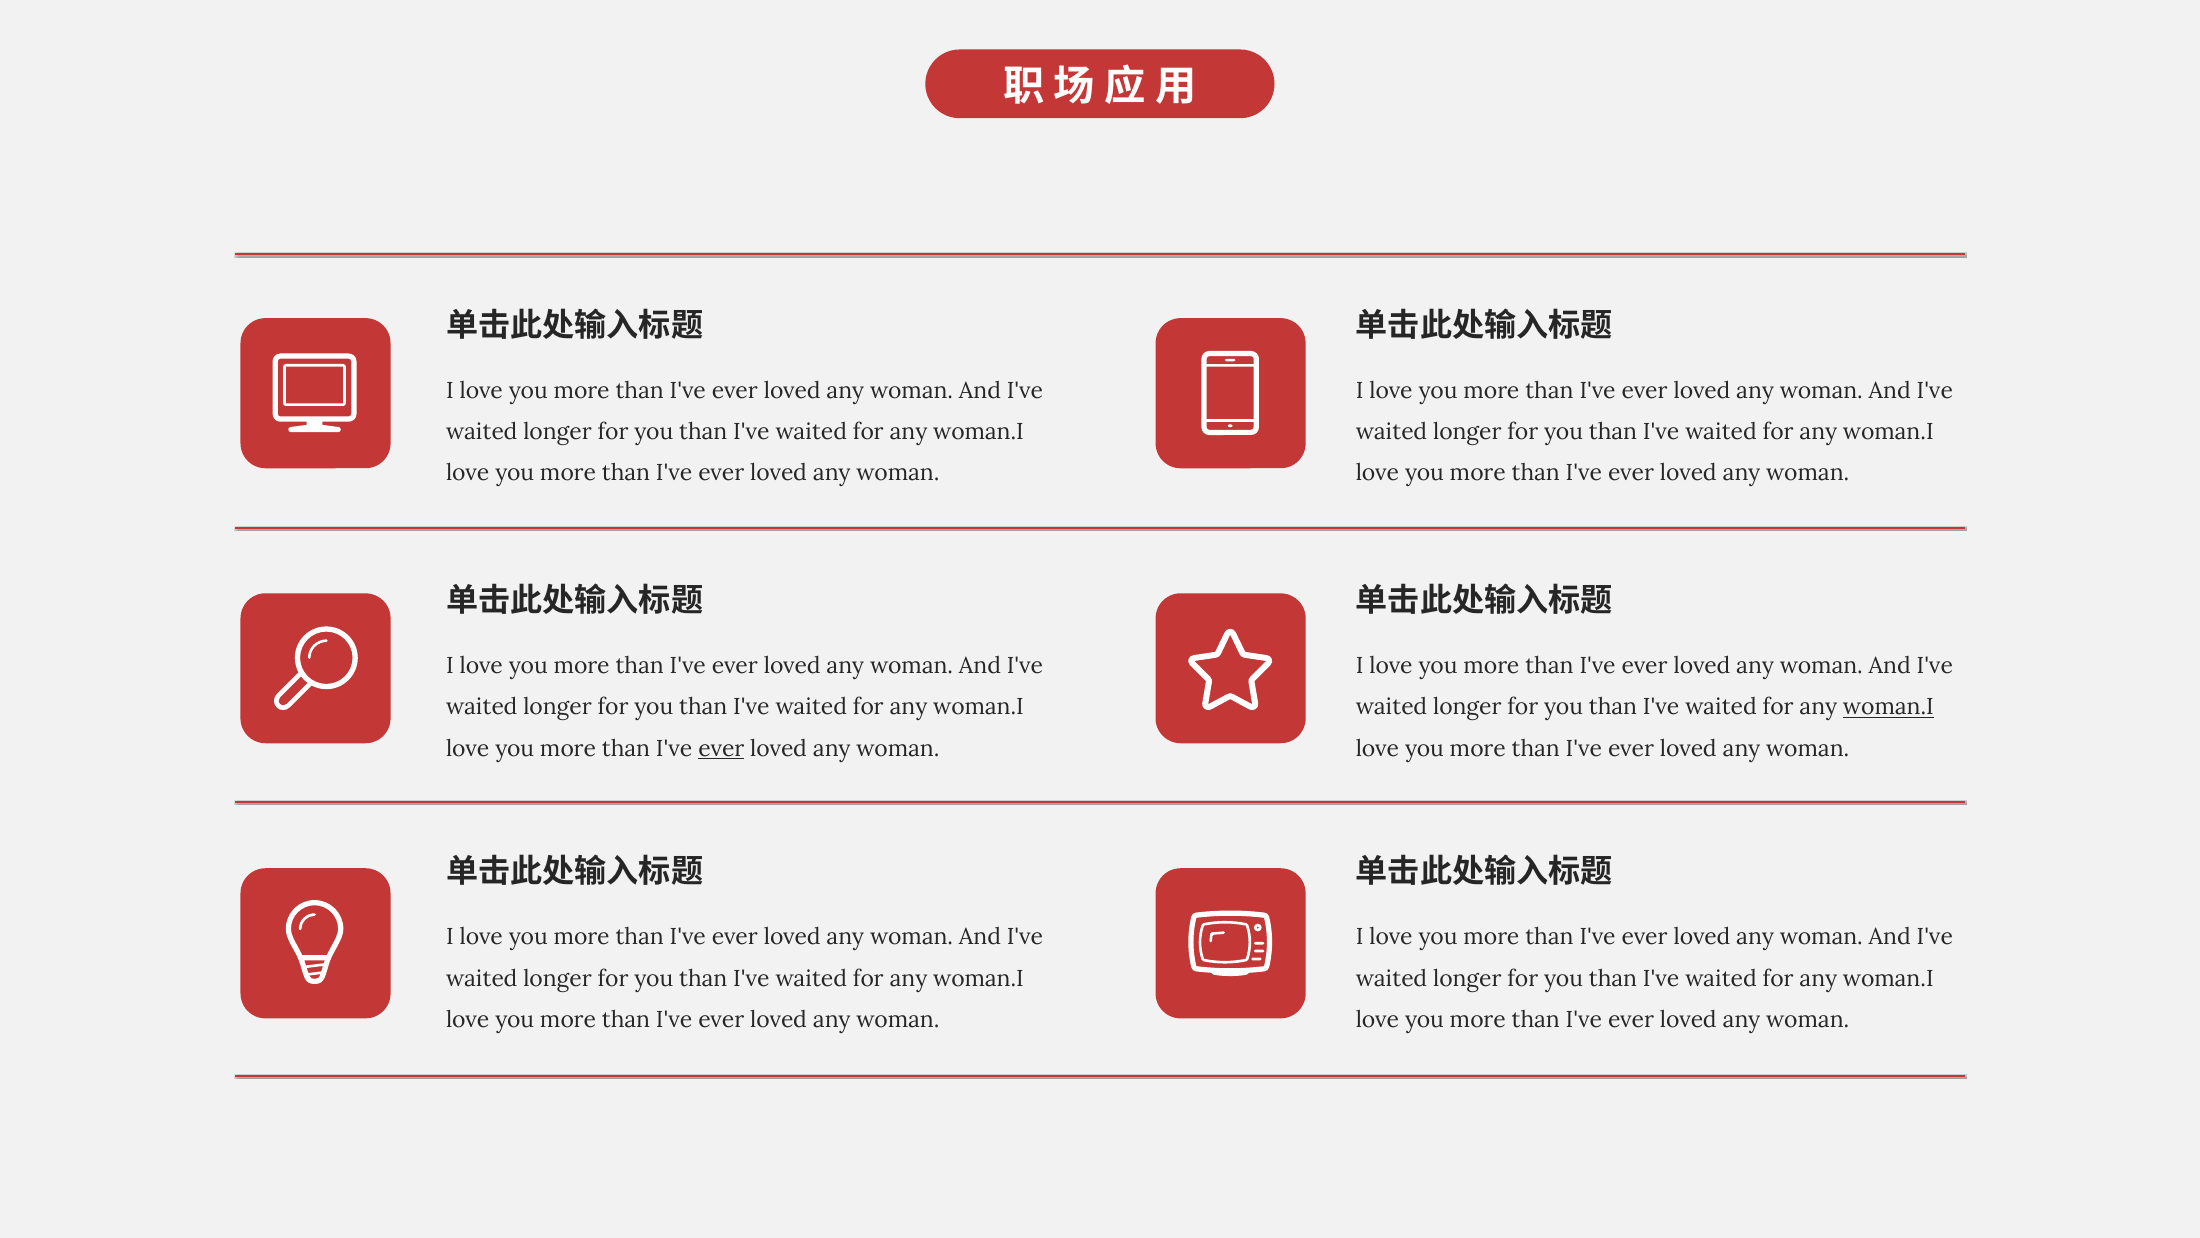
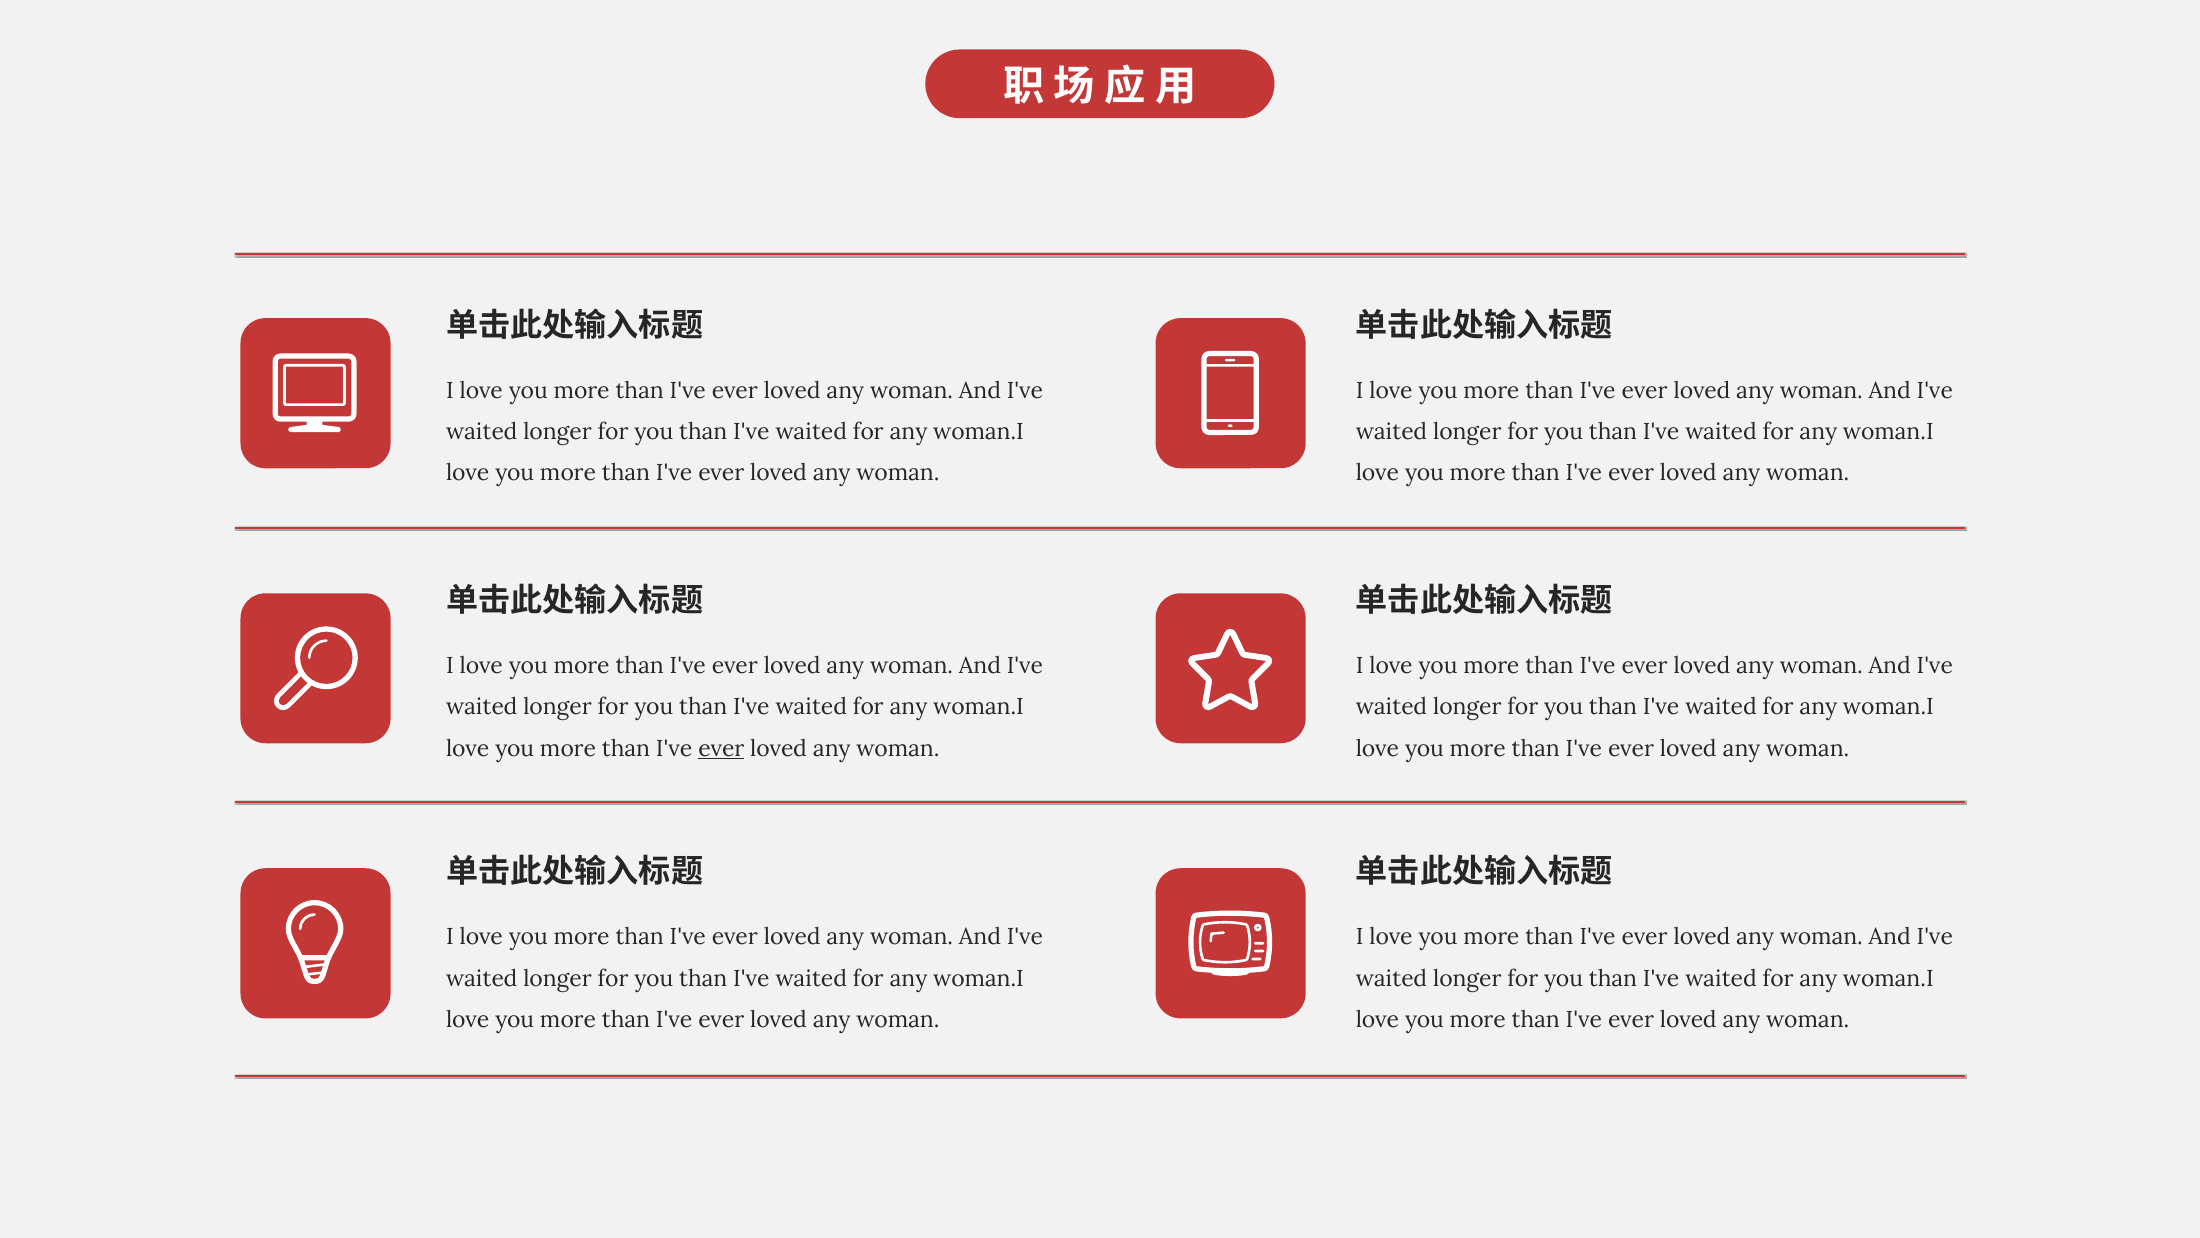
woman.I underline: present -> none (1888, 707)
